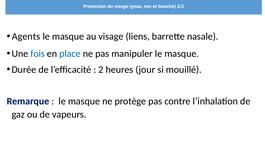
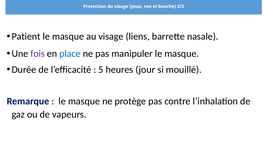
Agents: Agents -> Patient (26, 36)
fois colour: blue -> purple (38, 54)
2: 2 -> 5 (101, 70)
